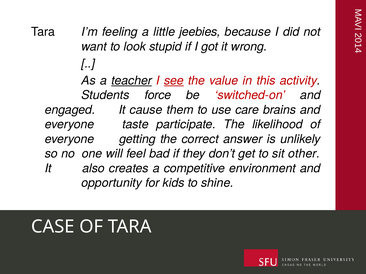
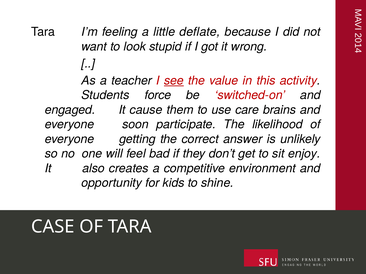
jeebies: jeebies -> deflate (200, 32)
teacher underline: present -> none (132, 81)
taste: taste -> soon (135, 125)
other: other -> enjoy (304, 154)
